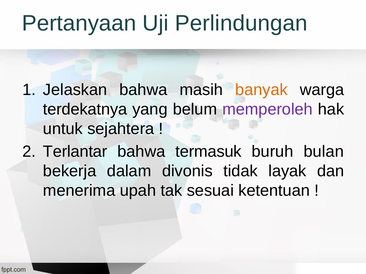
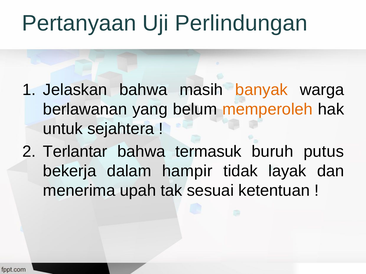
terdekatnya: terdekatnya -> berlawanan (85, 109)
memperoleh colour: purple -> orange (268, 109)
bulan: bulan -> putus (324, 152)
divonis: divonis -> hampir (187, 171)
